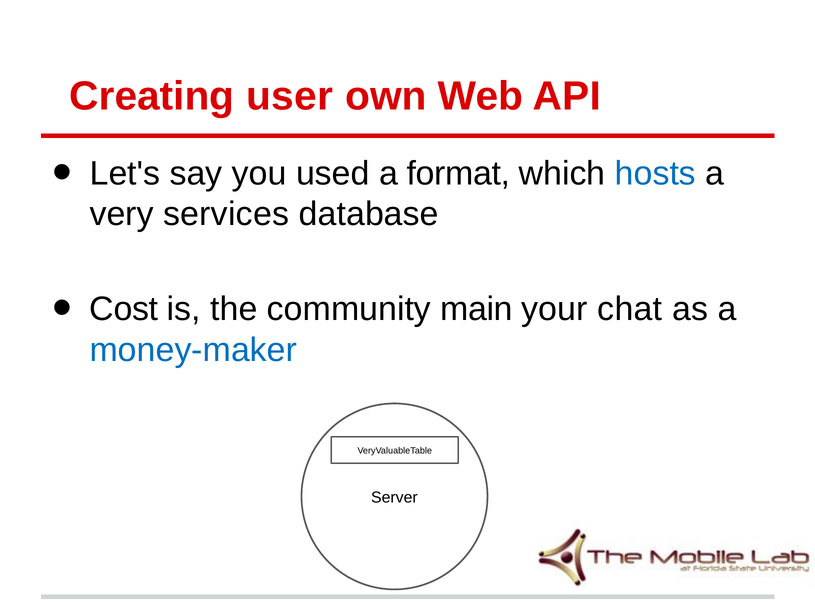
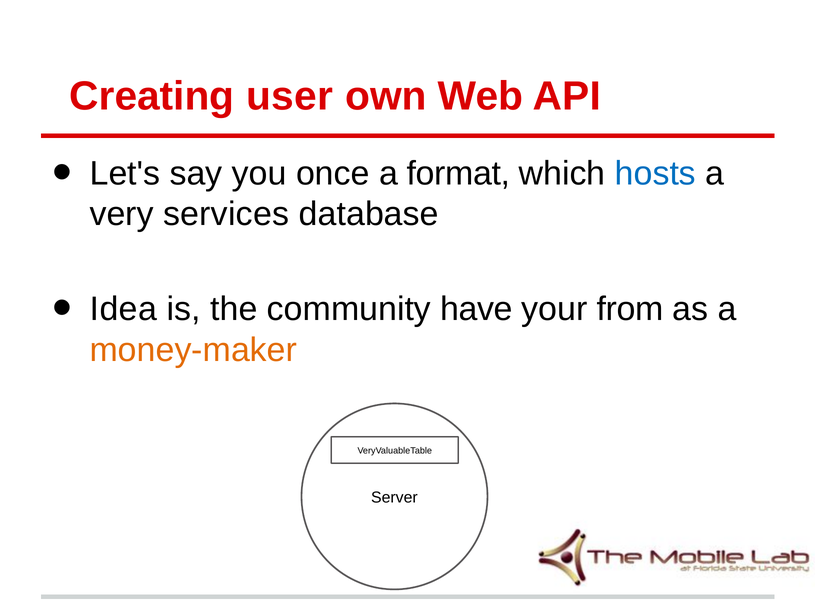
used: used -> once (333, 174)
Cost: Cost -> Idea (123, 309)
main: main -> have (476, 309)
chat: chat -> from (630, 309)
money-maker colour: blue -> orange (193, 350)
